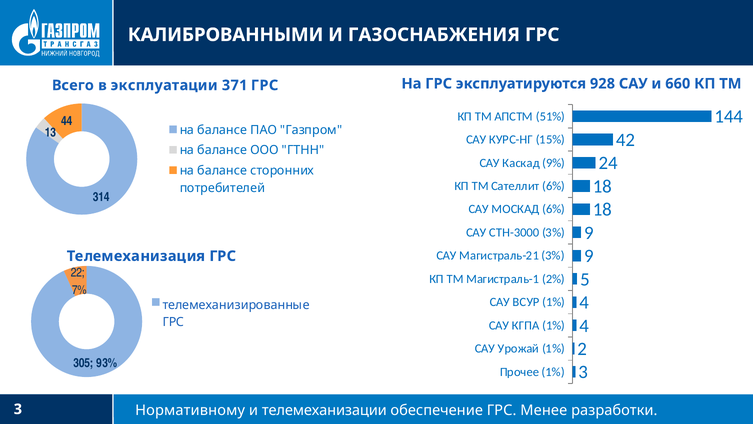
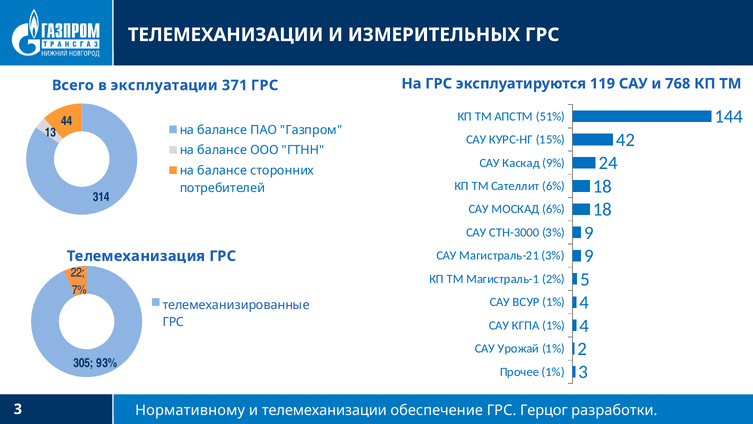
КАЛИБРОВАННЫМИ: КАЛИБРОВАННЫМИ -> ТЕЛЕМЕХАНИЗАЦИИ (226, 35)
ГАЗОСНАБЖЕНИЯ: ГАЗОСНАБЖЕНИЯ -> ИЗМЕРИТЕЛЬНЫХ (434, 35)
928: 928 -> 119 (602, 84)
660: 660 -> 768 (678, 84)
Менее: Менее -> Герцог (544, 410)
